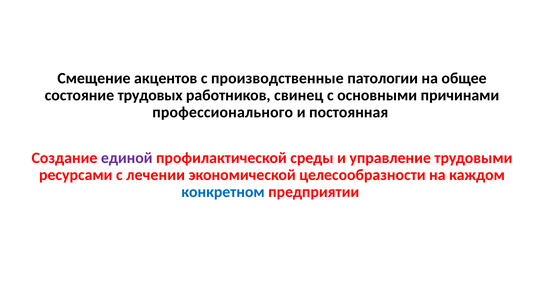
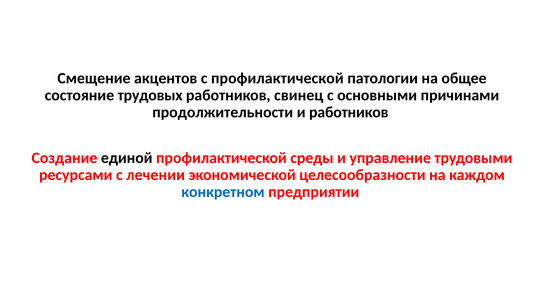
с производственные: производственные -> профилактической (277, 78)
профессионального: профессионального -> продолжительности (223, 112)
и постоянная: постоянная -> работников (349, 112)
единой colour: purple -> black (127, 158)
